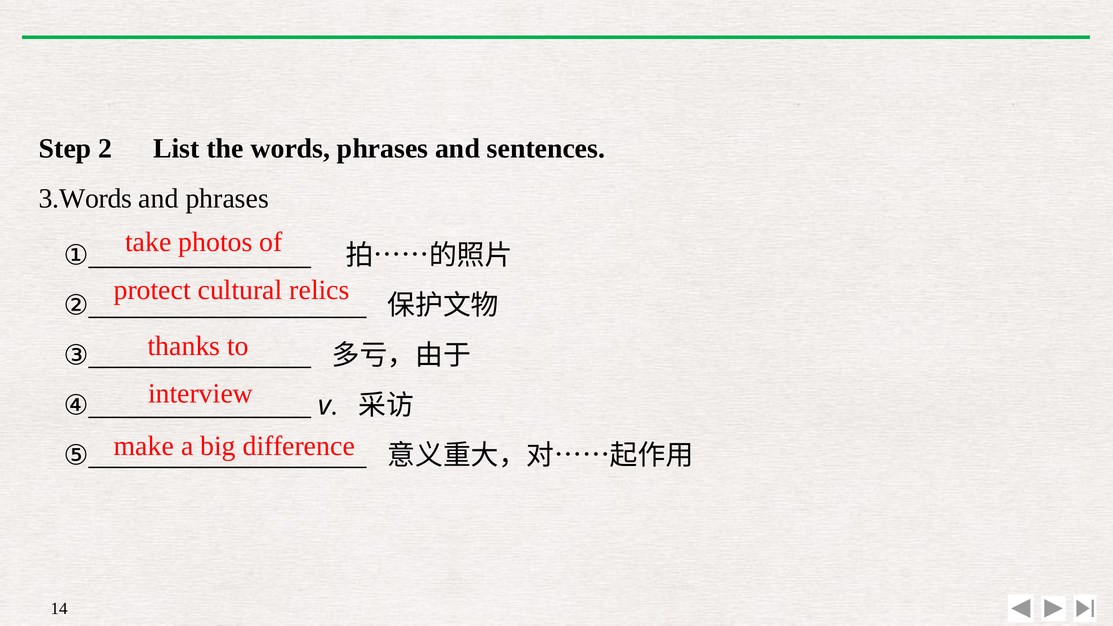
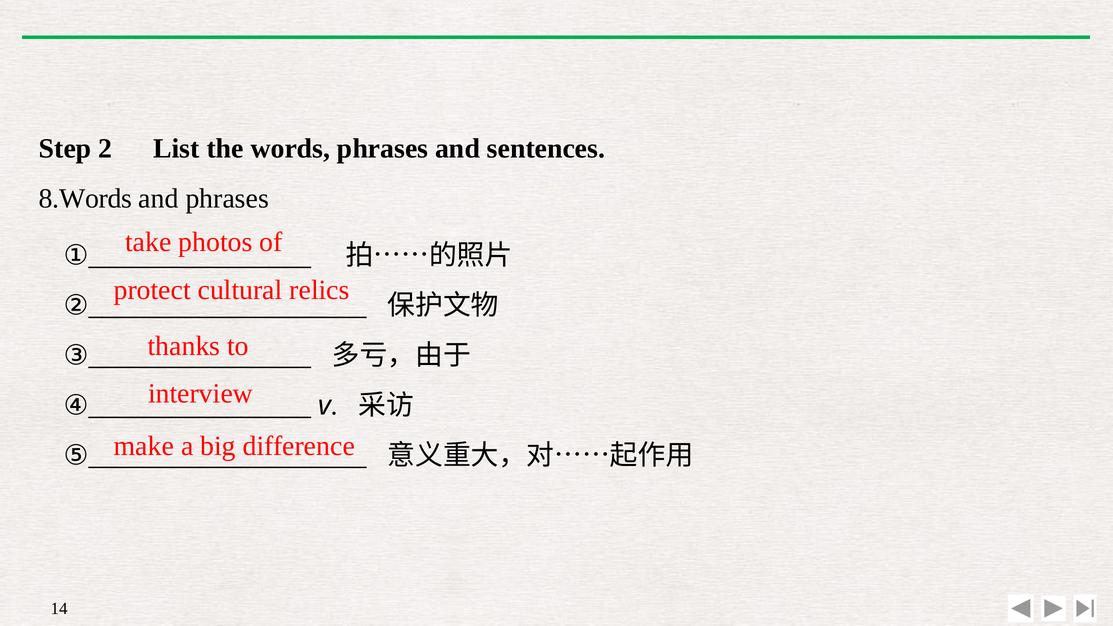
3.Words: 3.Words -> 8.Words (85, 199)
